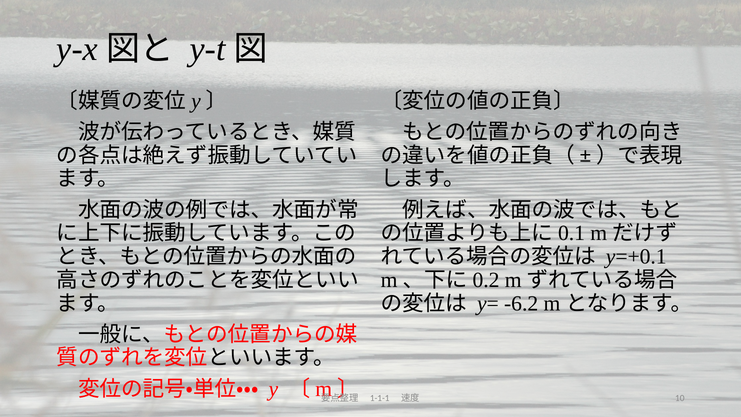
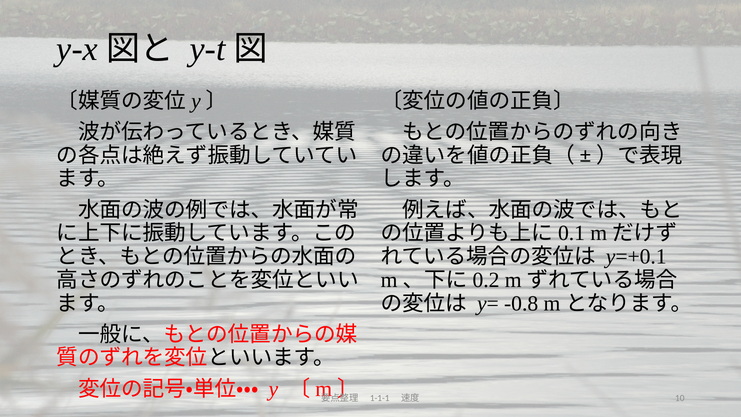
-6.2: -6.2 -> -0.8 (521, 303)
